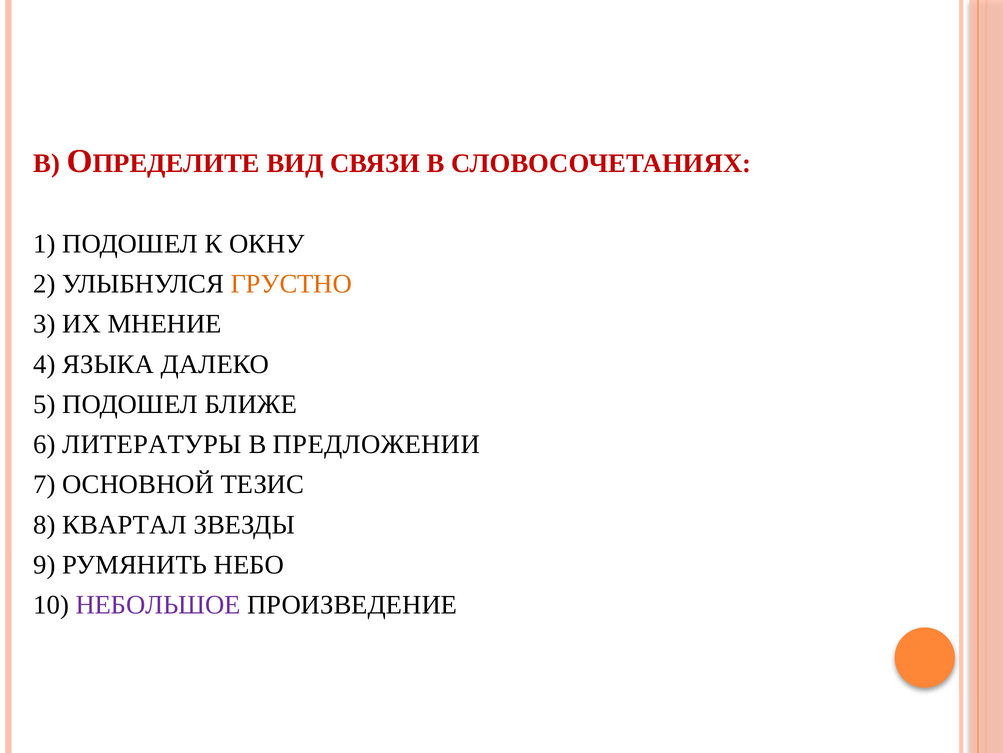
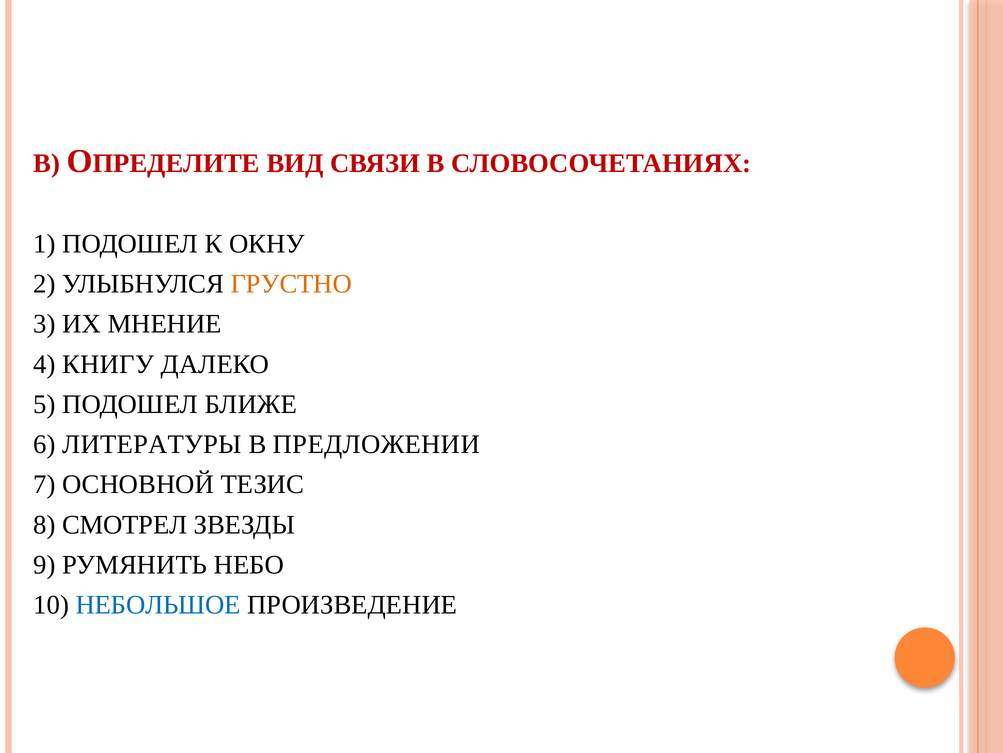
ЯЗЫКА: ЯЗЫКА -> КНИГУ (108, 364)
КВАРТАЛ: КВАРТАЛ -> СМОТРЕЛ (125, 524)
НЕБОЛЬШОЕ colour: purple -> blue (158, 605)
